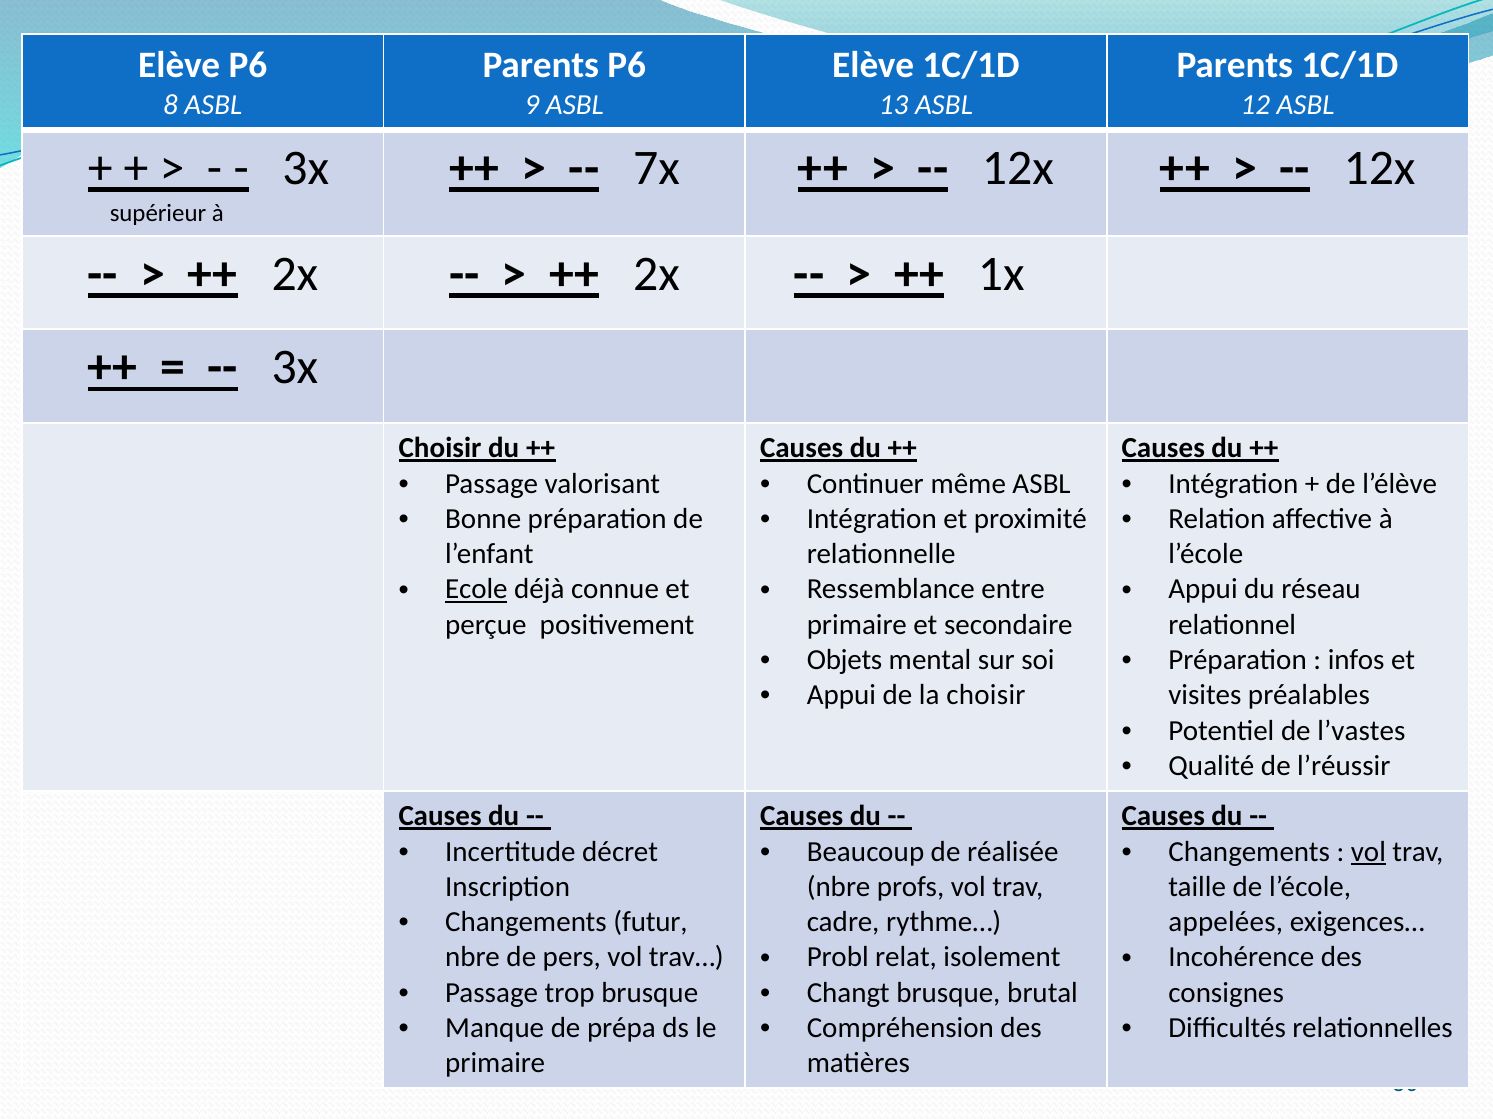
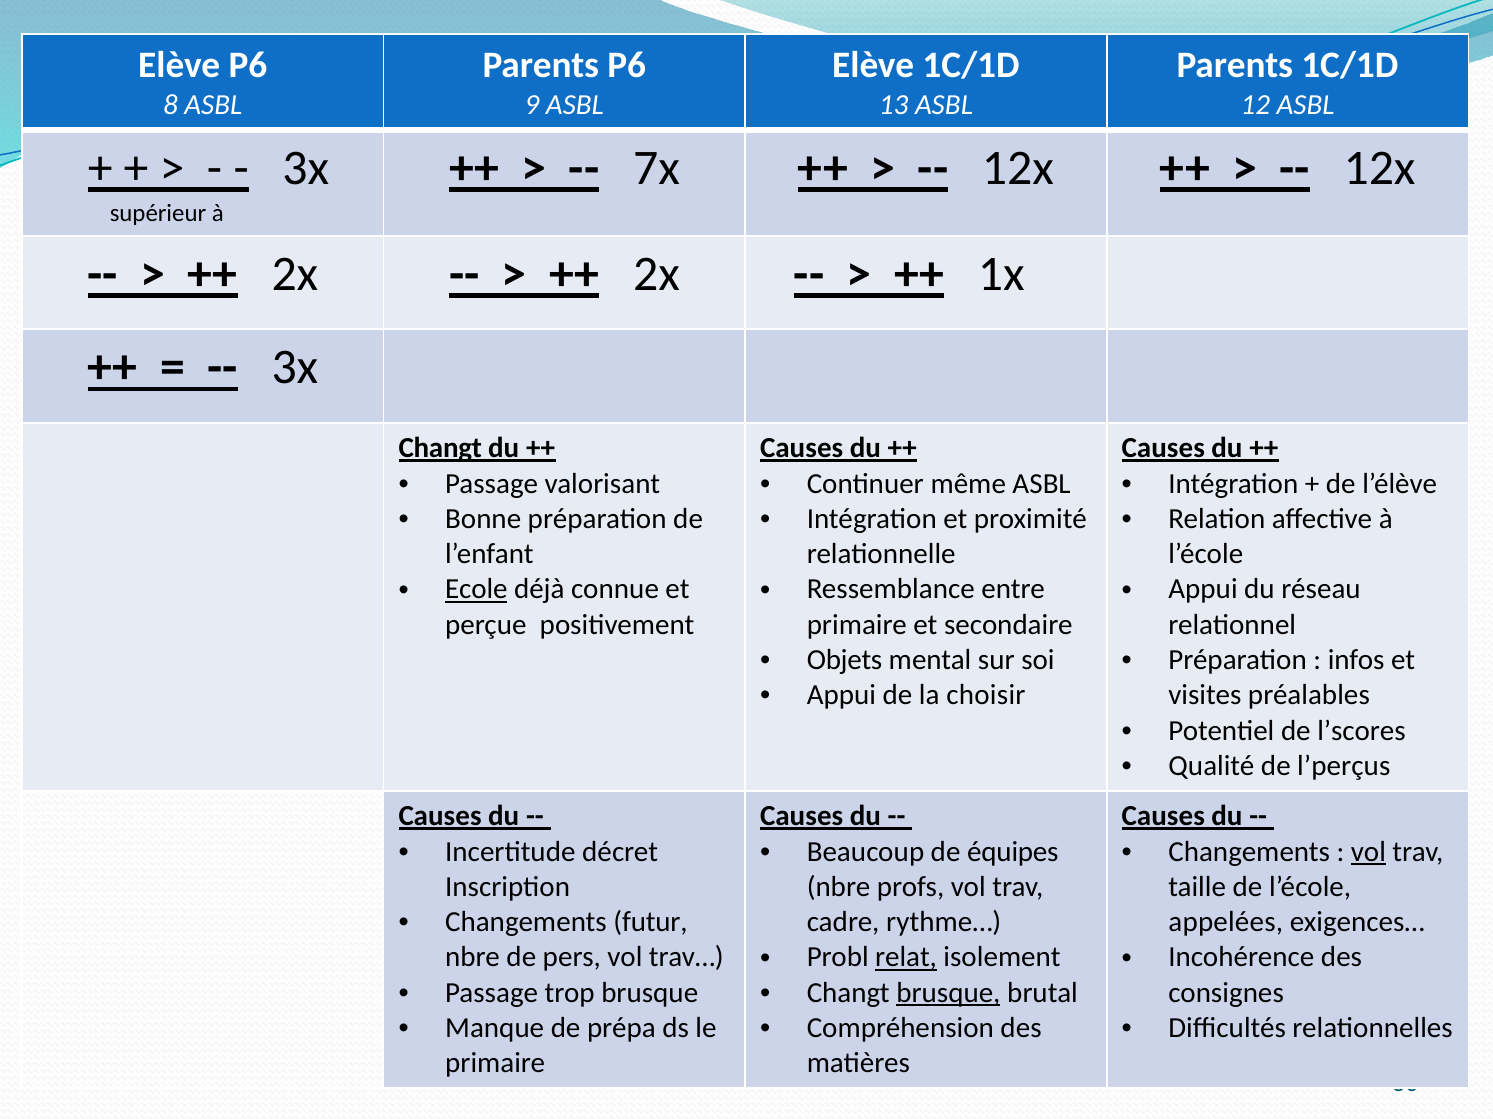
Choisir: Choisir -> Changt (440, 448)
l’vastes: l’vastes -> l’scores (1362, 731)
l’réussir: l’réussir -> l’perçus (1344, 766)
réalisée: réalisée -> équipes (1013, 852)
relat underline: none -> present (906, 958)
brusque underline: none -> present (948, 993)
